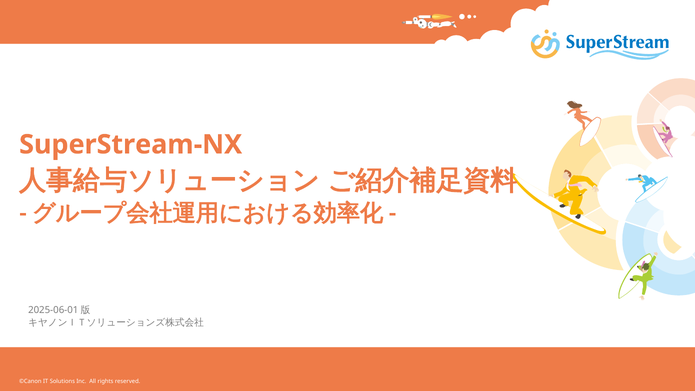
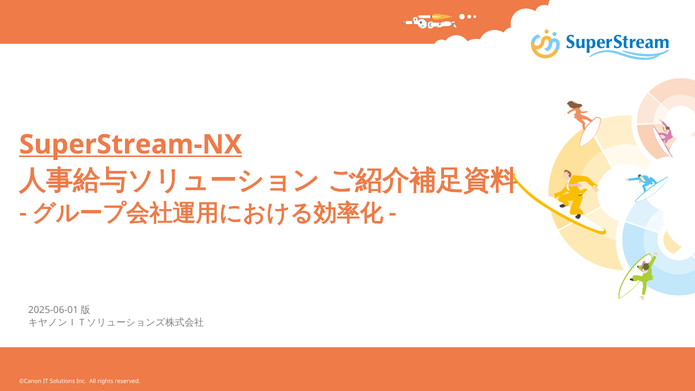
SuperStream-NX underline: none -> present (131, 145)
